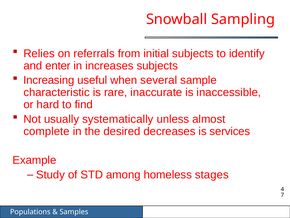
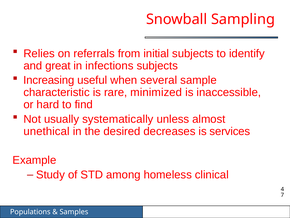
enter: enter -> great (58, 66)
increases: increases -> infections (109, 66)
inaccurate: inaccurate -> minimized (156, 92)
complete: complete -> unethical (47, 131)
stages: stages -> clinical (212, 174)
